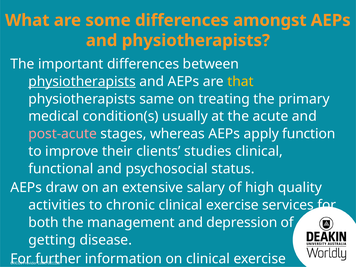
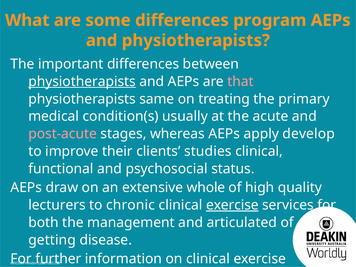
amongst: amongst -> program (270, 20)
that colour: yellow -> pink (241, 82)
function: function -> develop (309, 134)
salary: salary -> whole (206, 188)
activities: activities -> lecturers (57, 205)
exercise underline: none -> present (232, 205)
depression: depression -> articulated (242, 222)
